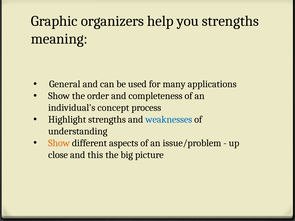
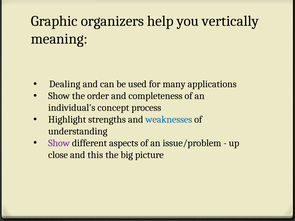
you strengths: strengths -> vertically (230, 21)
General: General -> Dealing (65, 84)
Show colour: orange -> purple (59, 143)
